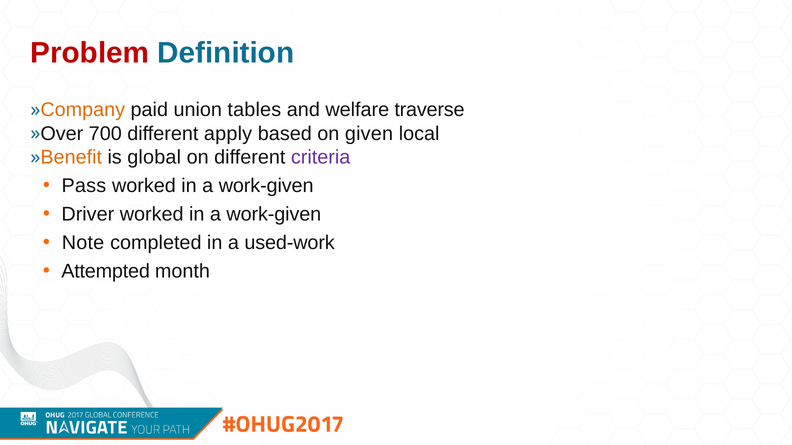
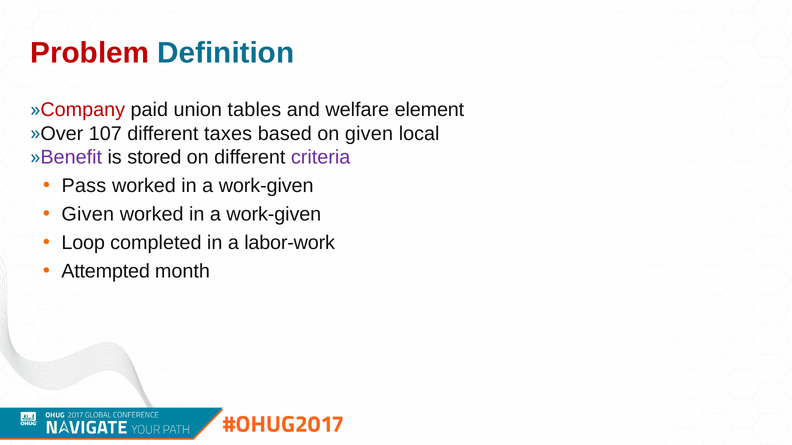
Company colour: orange -> red (83, 110)
traverse: traverse -> element (429, 110)
700: 700 -> 107 (105, 134)
apply: apply -> taxes (228, 134)
Benefit colour: orange -> purple (71, 158)
global: global -> stored (154, 158)
Driver: Driver -> Given (88, 215)
Note: Note -> Loop (83, 243)
used-work: used-work -> labor-work (290, 243)
